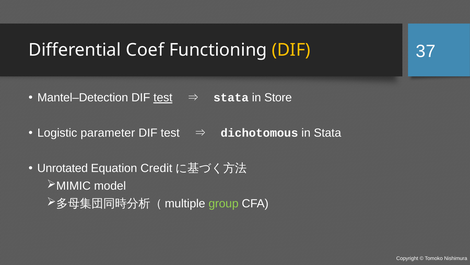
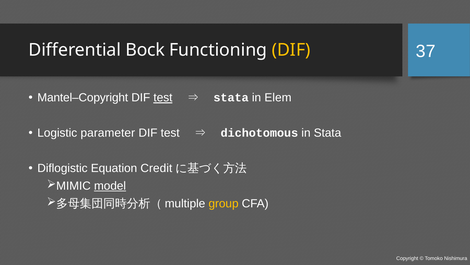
Coef: Coef -> Bock (145, 50)
Mantel–Detection: Mantel–Detection -> Mantel–Copyright (83, 98)
Store: Store -> Elem (278, 98)
Unrotated: Unrotated -> Diflogistic (62, 168)
model underline: none -> present (110, 185)
group colour: light green -> yellow (224, 203)
